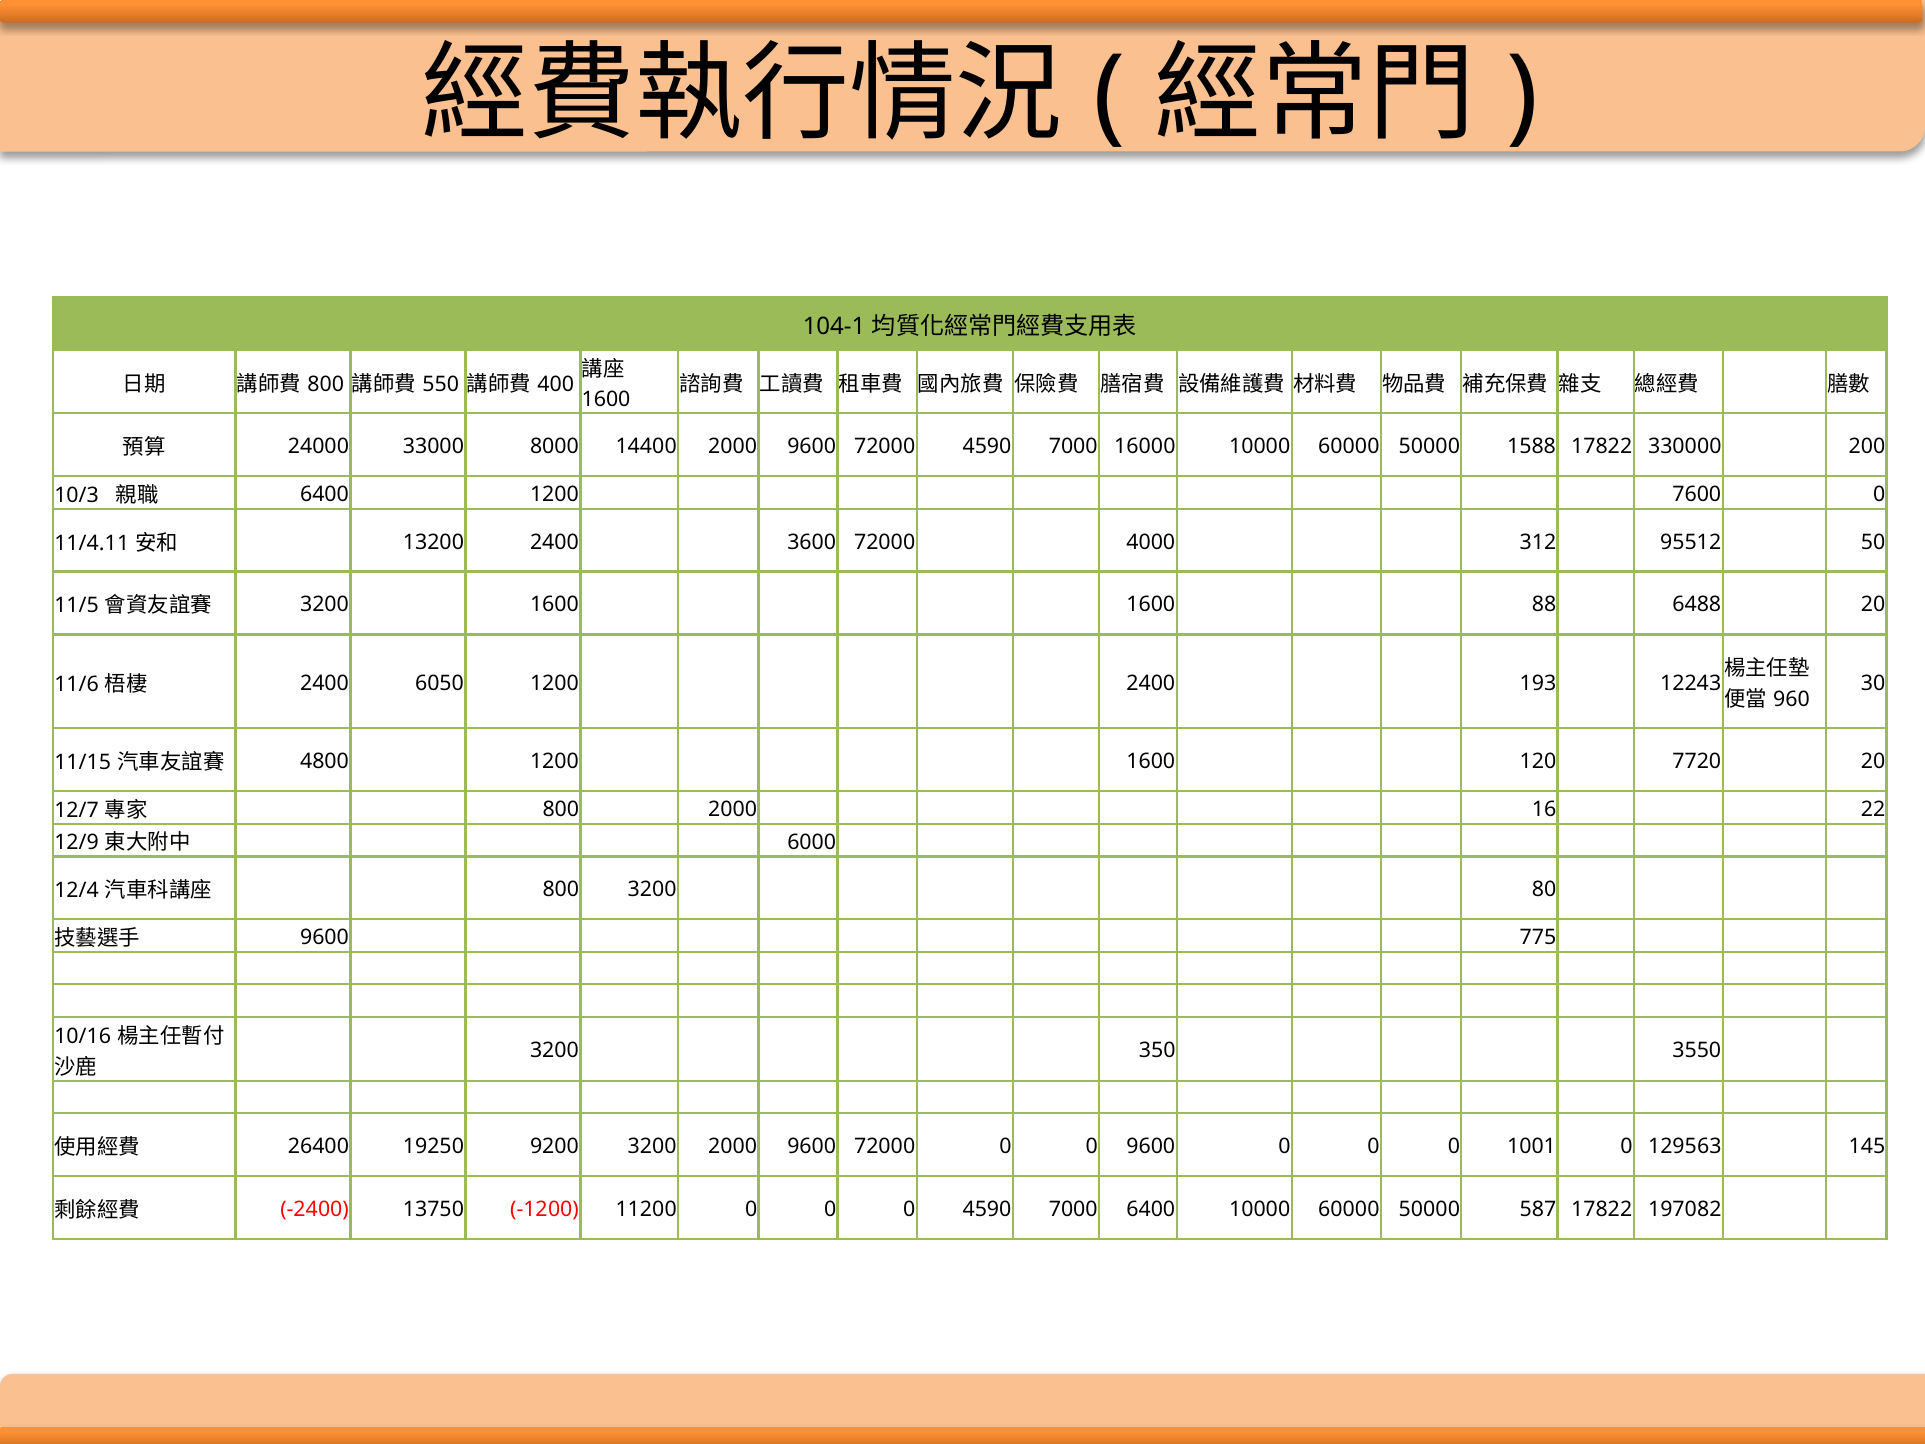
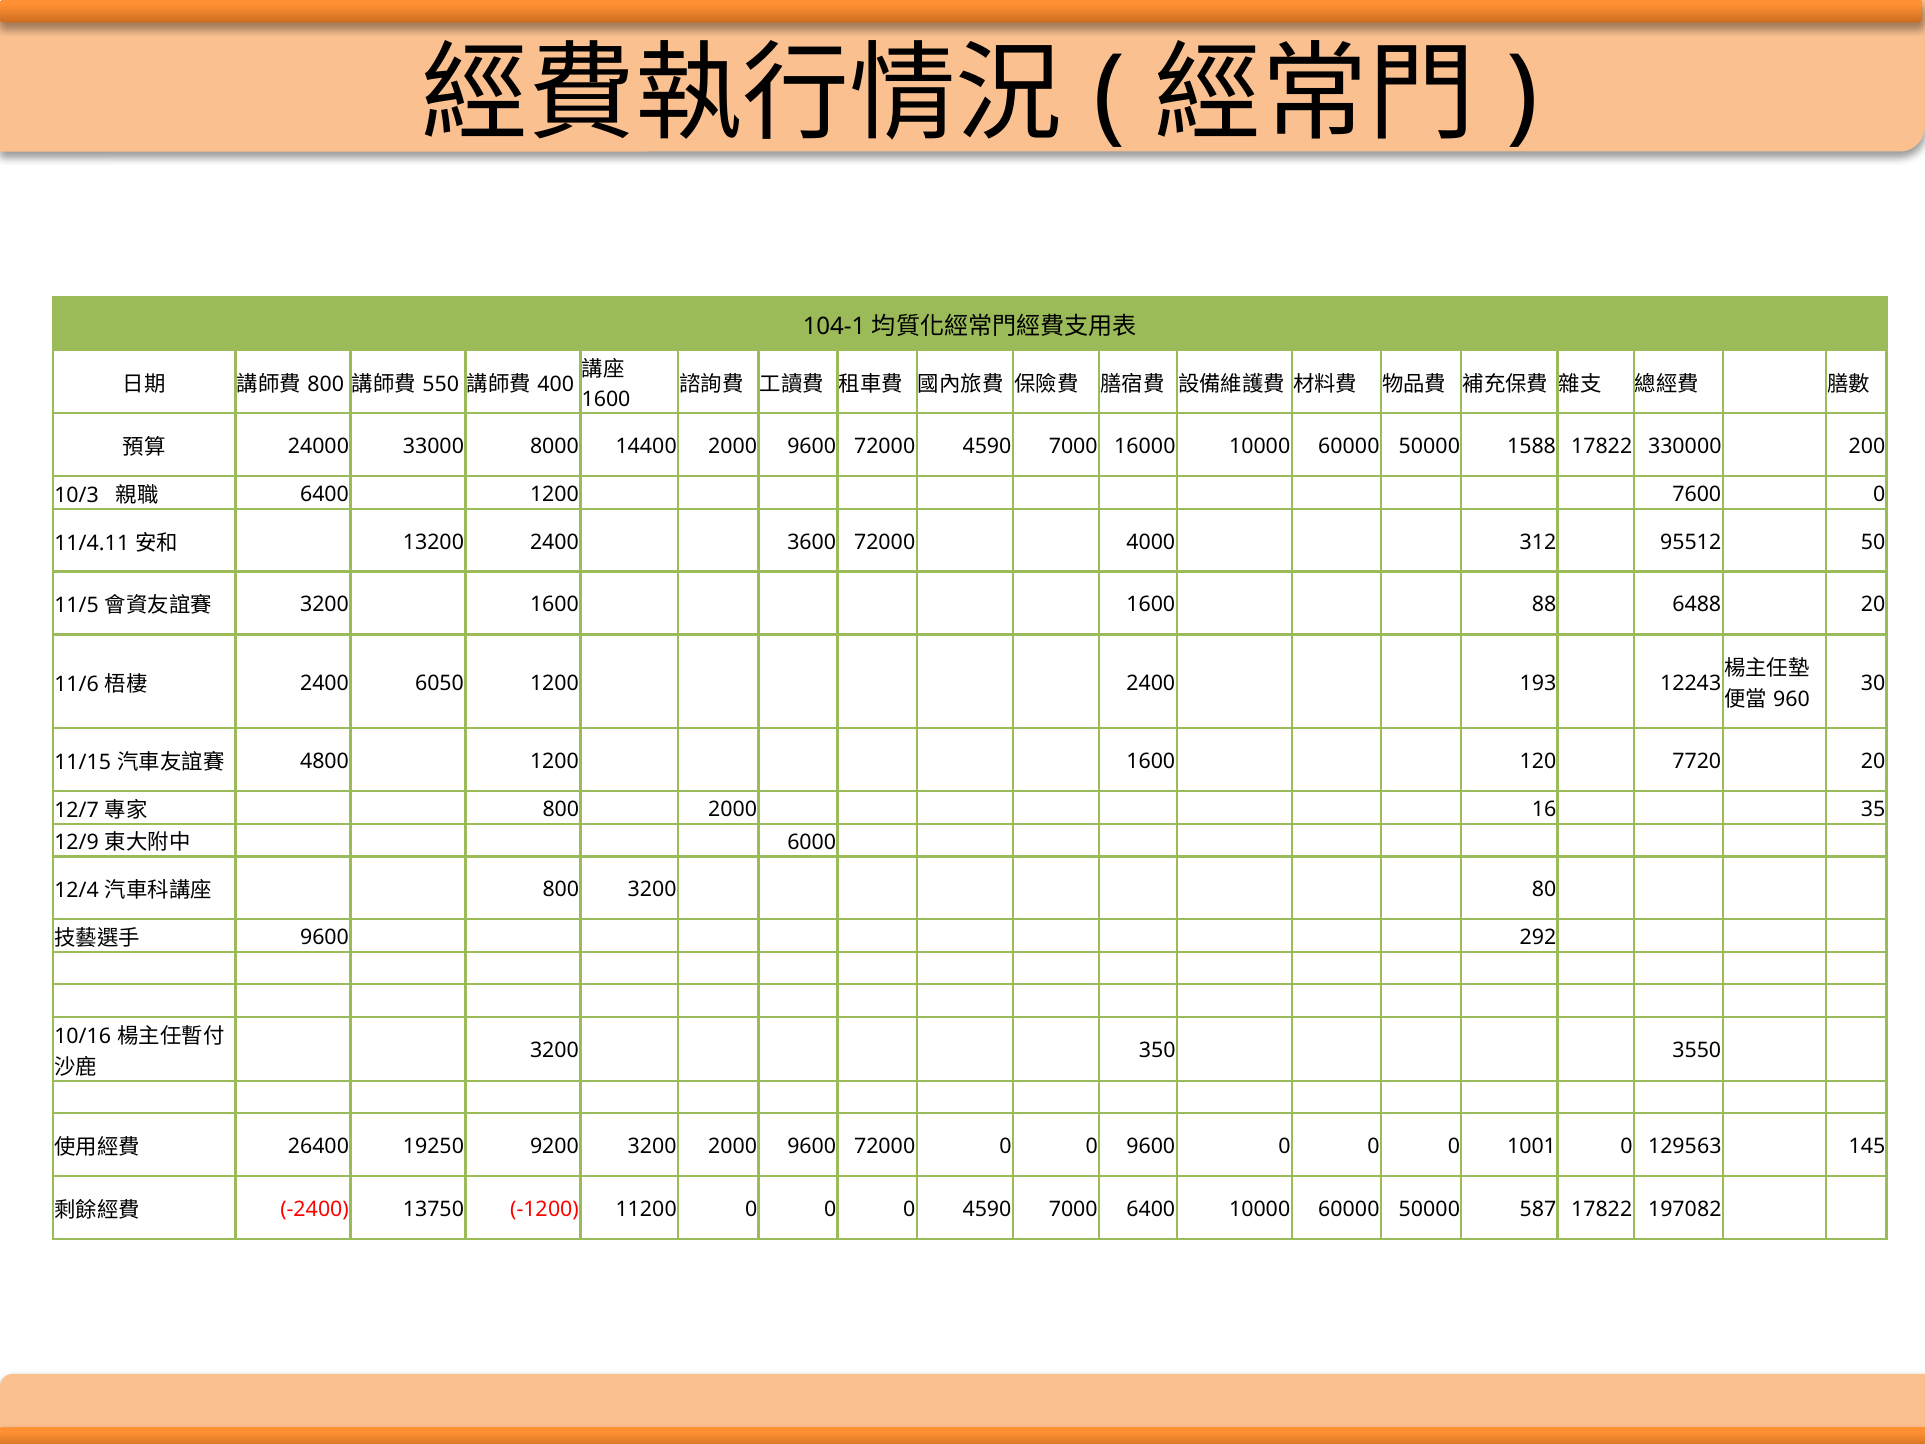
22: 22 -> 35 (1873, 809)
775: 775 -> 292 (1538, 937)
